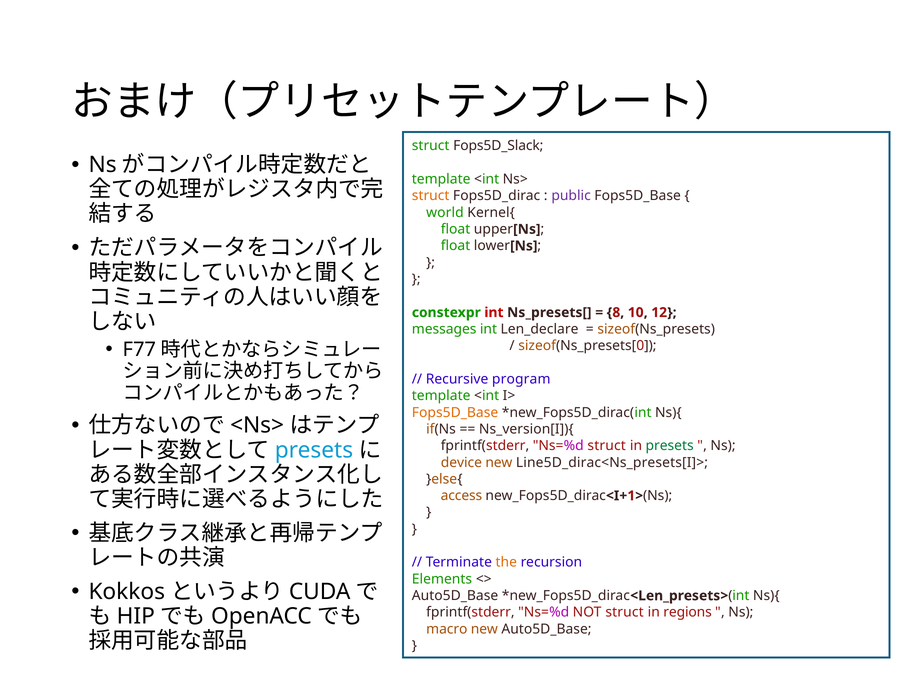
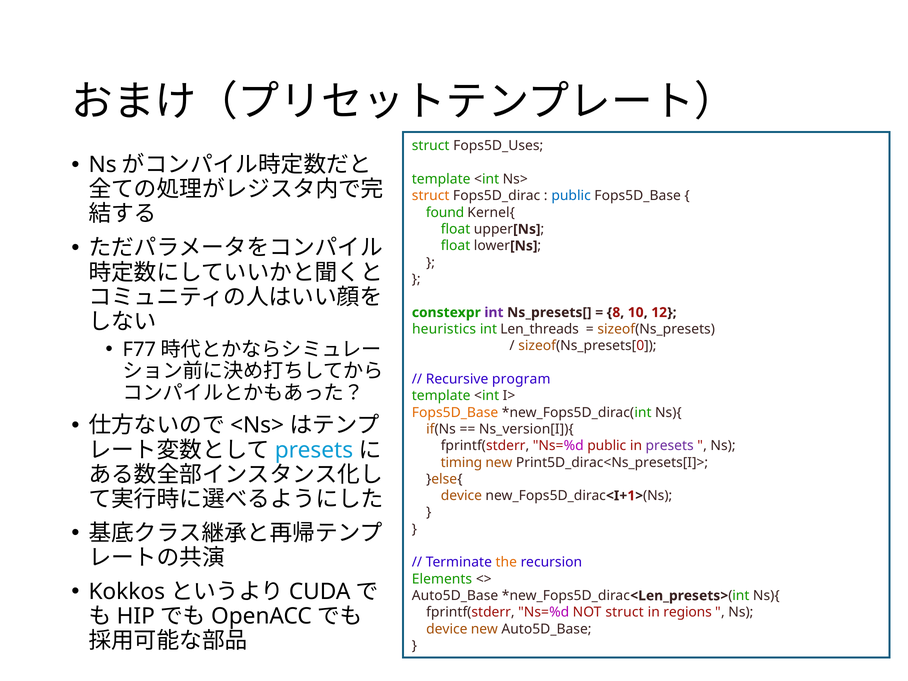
Fops5D_Slack: Fops5D_Slack -> Fops5D_Uses (498, 146)
public colour: purple -> blue (571, 196)
world: world -> found (445, 213)
int colour: red -> purple (494, 313)
messages: messages -> heuristics (444, 329)
Len_declare: Len_declare -> Len_threads (540, 329)
Ns=%d struct: struct -> public (607, 446)
presets colour: green -> purple (670, 446)
device: device -> timing (461, 462)
Line5D_dirac<Ns_presets[I]>: Line5D_dirac<Ns_presets[I]> -> Print5D_dirac<Ns_presets[I]> (612, 462)
access: access -> device (461, 496)
macro: macro -> device (447, 629)
